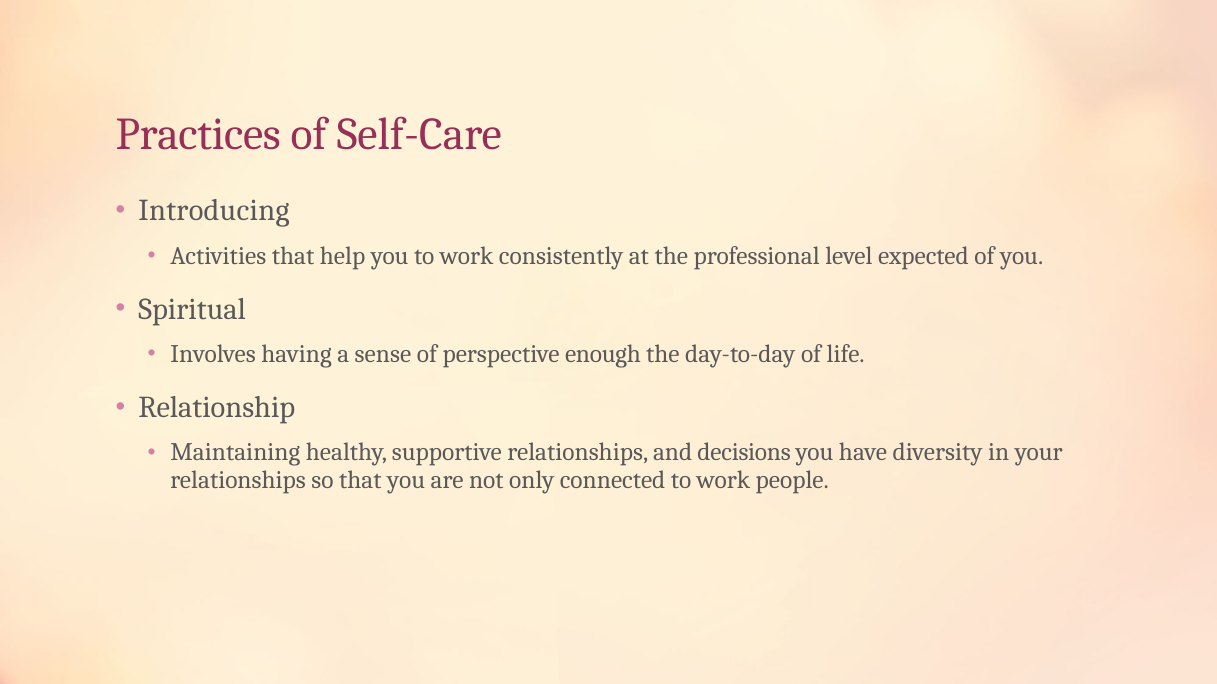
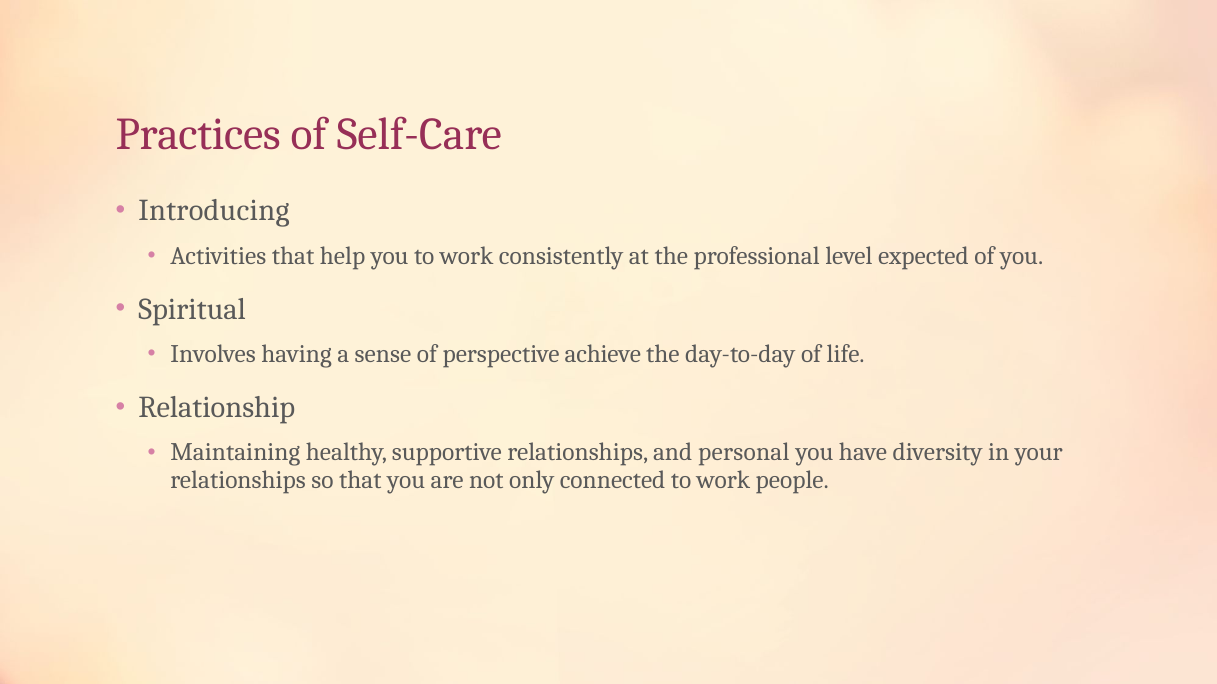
enough: enough -> achieve (603, 355)
decisions: decisions -> personal (744, 453)
